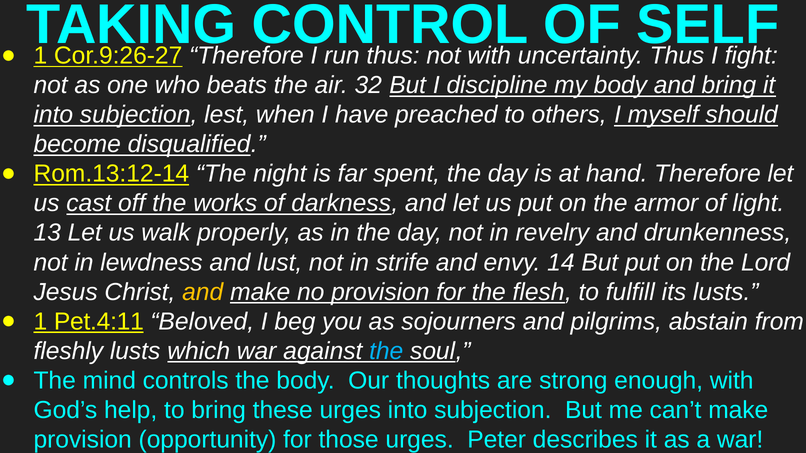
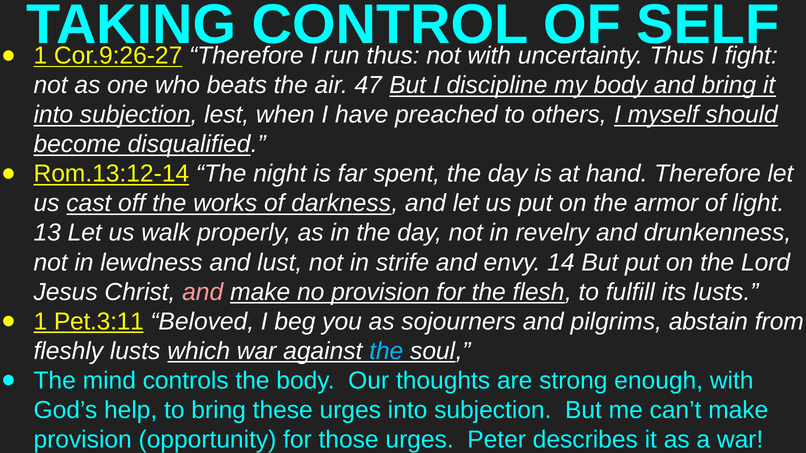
32: 32 -> 47 (368, 85)
and colour: yellow -> pink (203, 292)
Pet.4:11: Pet.4:11 -> Pet.3:11 (99, 322)
